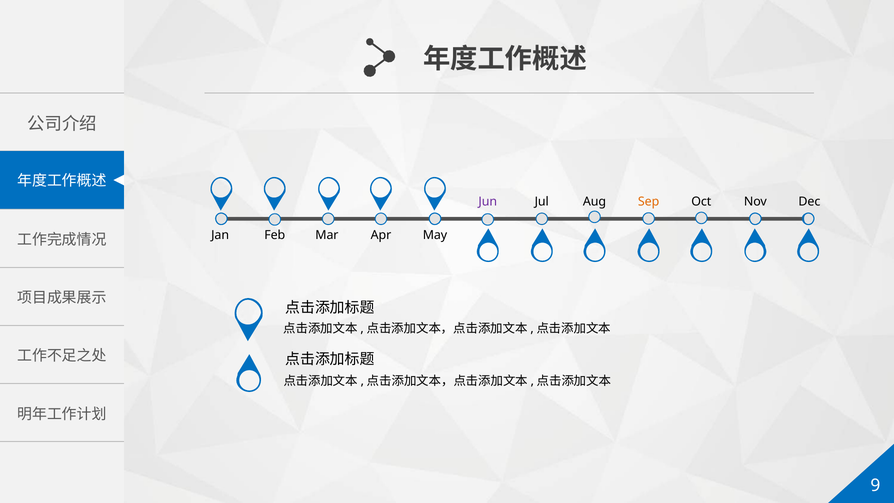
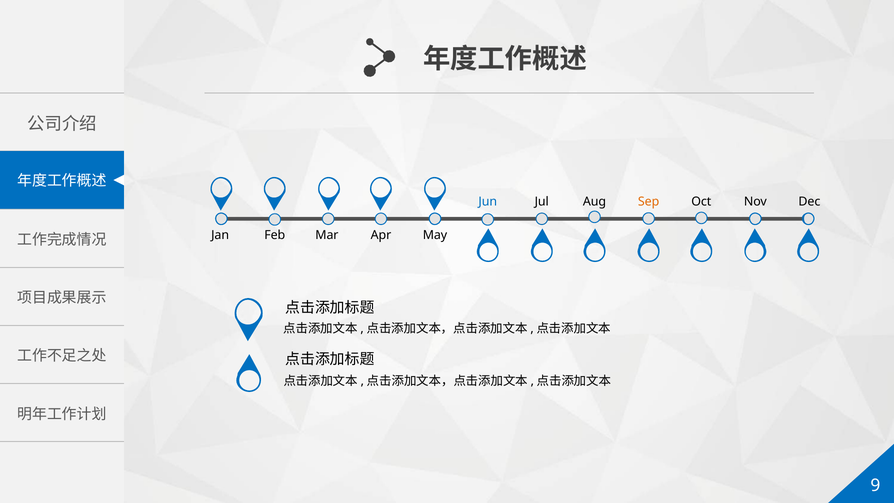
Jun colour: purple -> blue (488, 202)
